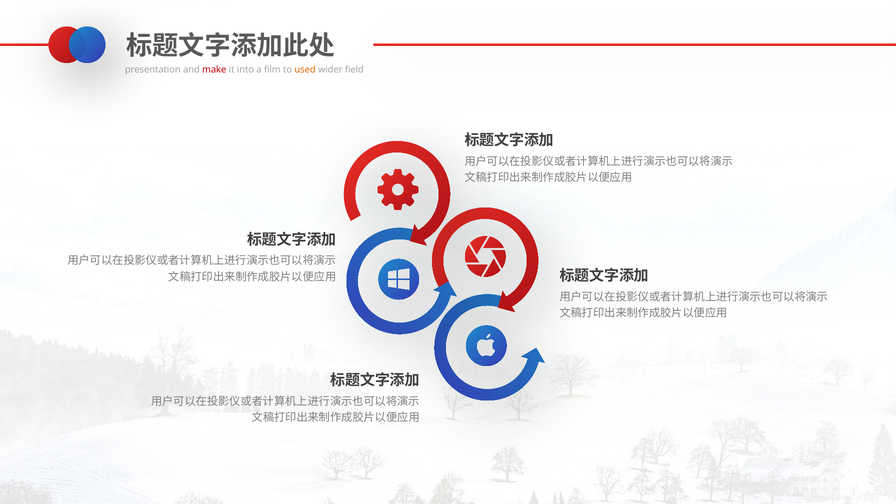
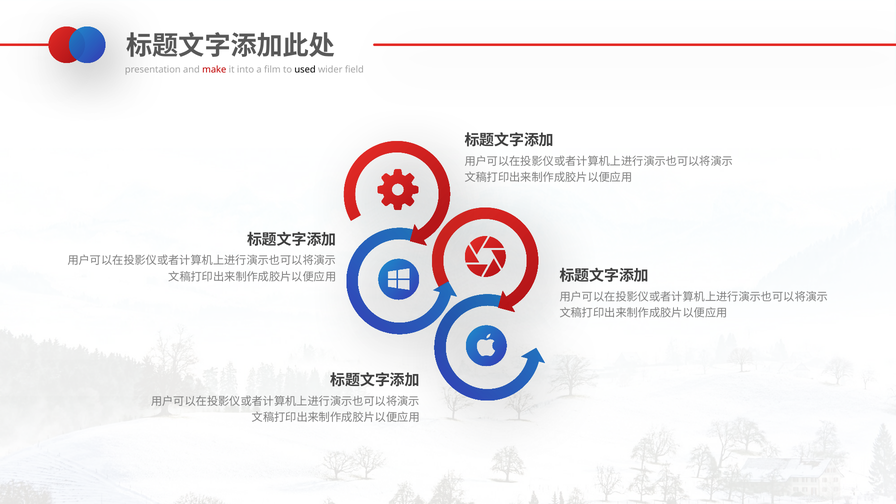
used colour: orange -> black (305, 70)
